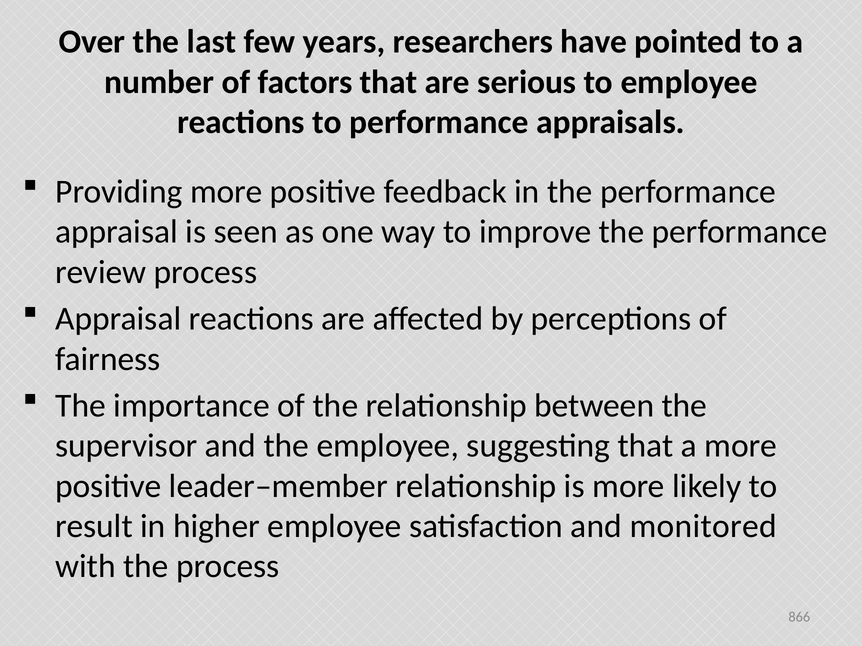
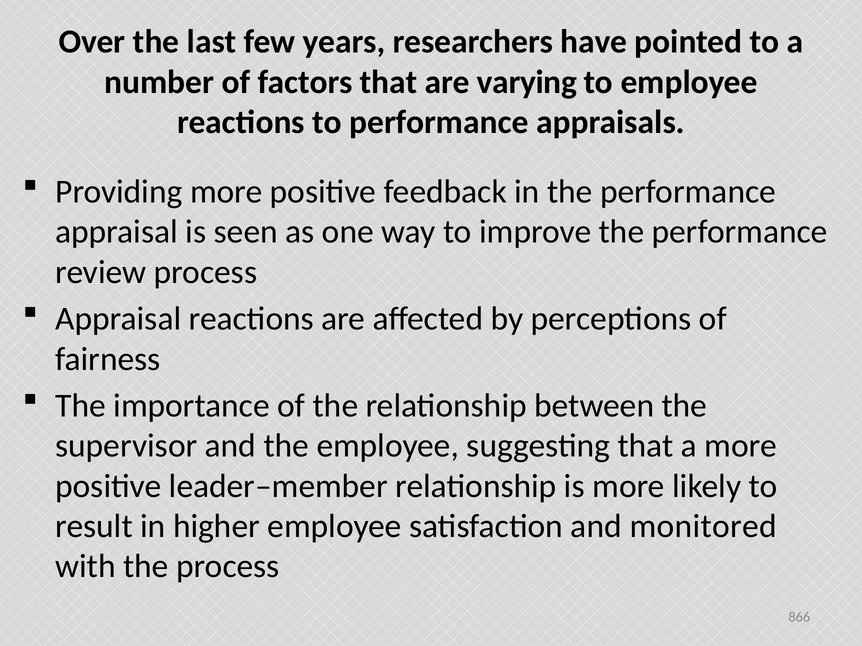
serious: serious -> varying (527, 82)
